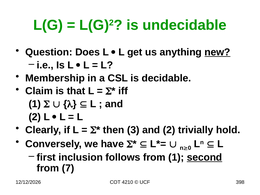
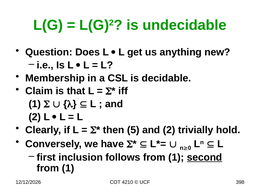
new underline: present -> none (217, 52)
3: 3 -> 5 (133, 130)
7: 7 -> 1 (68, 168)
